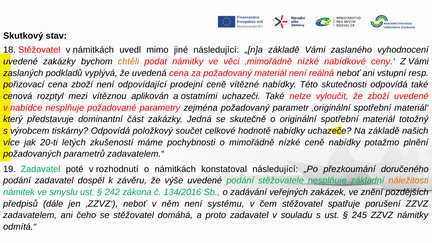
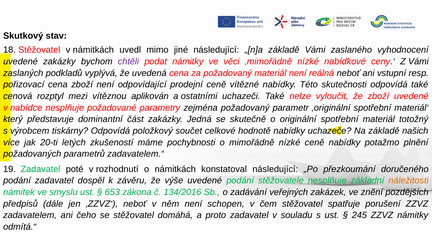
chtěli colour: orange -> purple (128, 62)
242: 242 -> 653 (112, 192)
systému: systému -> schopen (226, 204)
